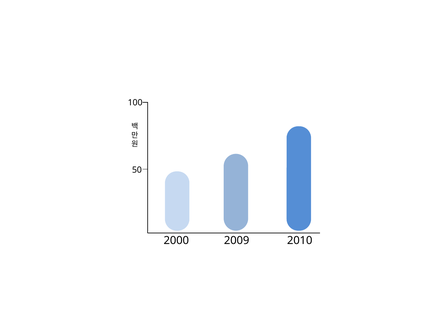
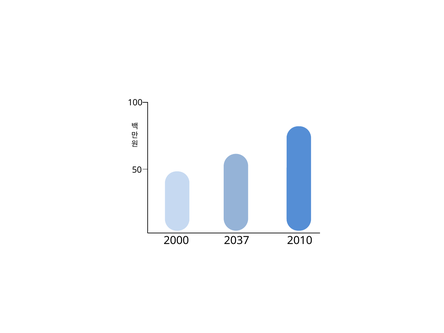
2009: 2009 -> 2037 (237, 241)
